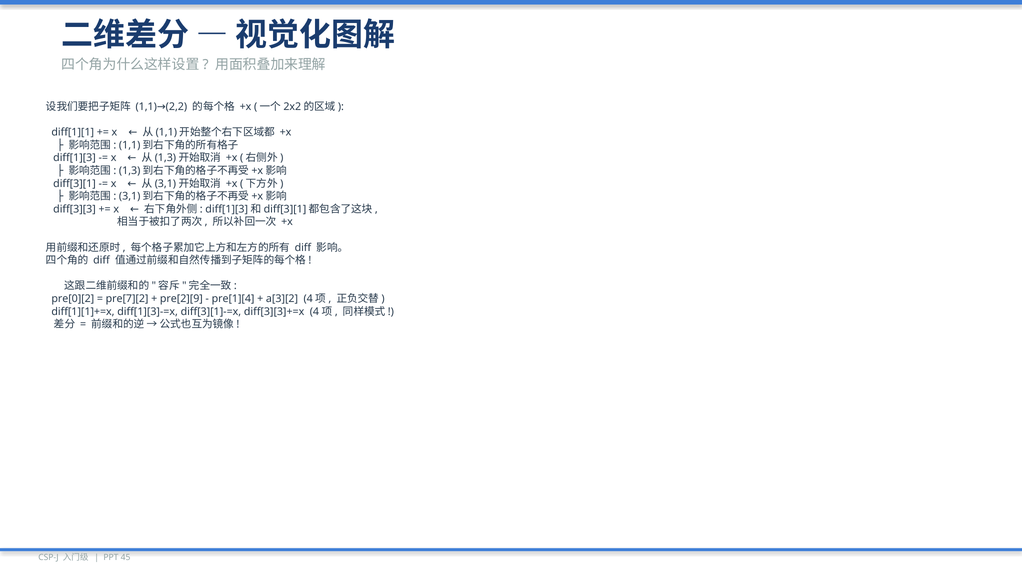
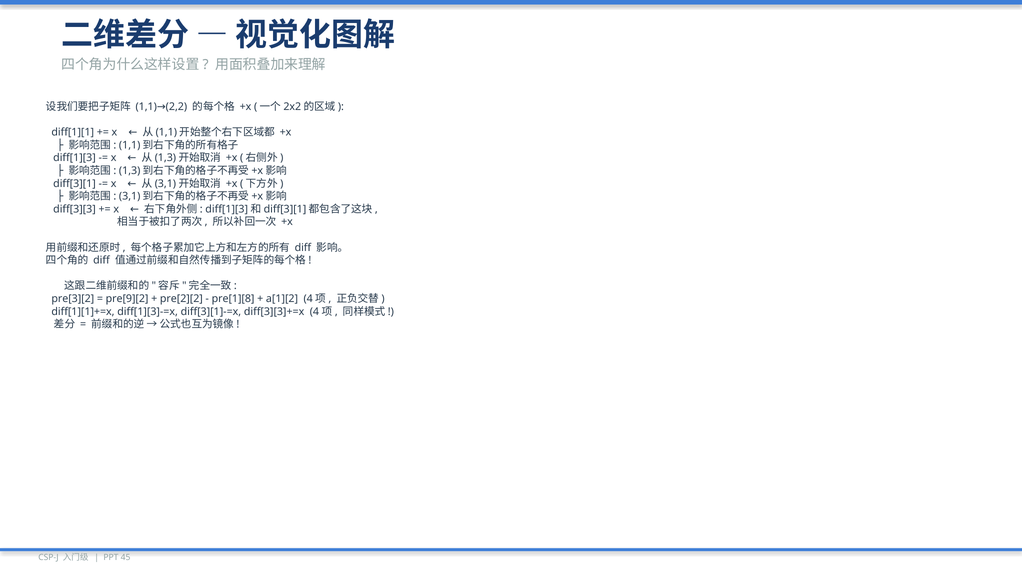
pre[0][2: pre[0][2 -> pre[3][2 (73, 299)
pre[7][2: pre[7][2 -> pre[9][2 (127, 299)
pre[2][9: pre[2][9 -> pre[2][2 (181, 299)
pre[1][4: pre[1][4 -> pre[1][8 (233, 299)
a[3][2: a[3][2 -> a[1][2 (282, 299)
